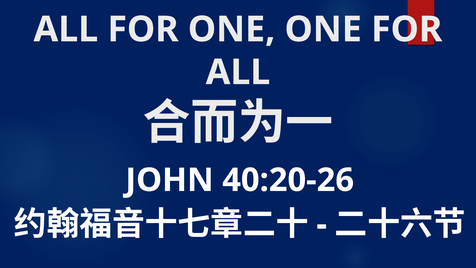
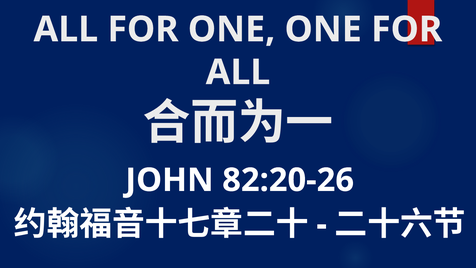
40:20-26: 40:20-26 -> 82:20-26 (288, 180)
